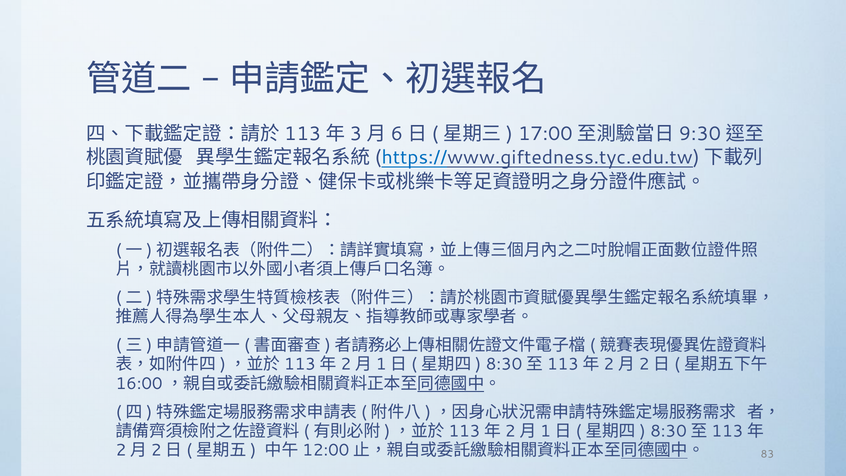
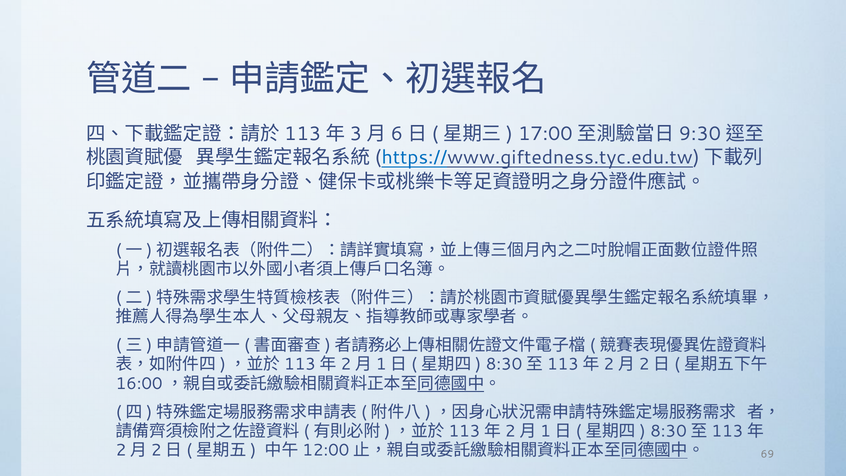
83: 83 -> 69 (767, 454)
